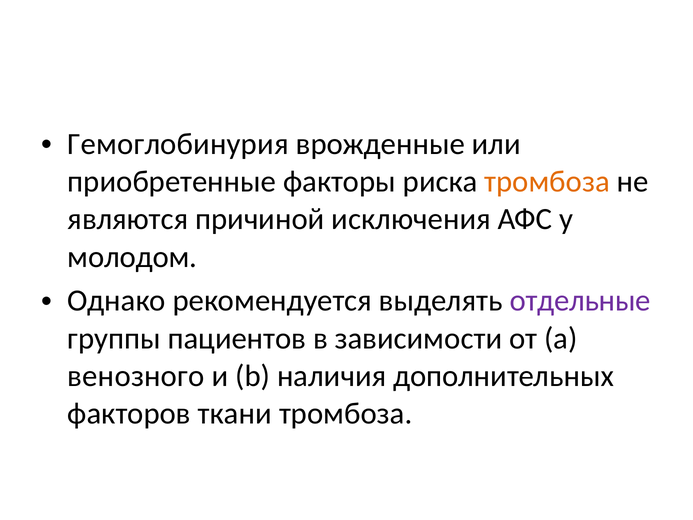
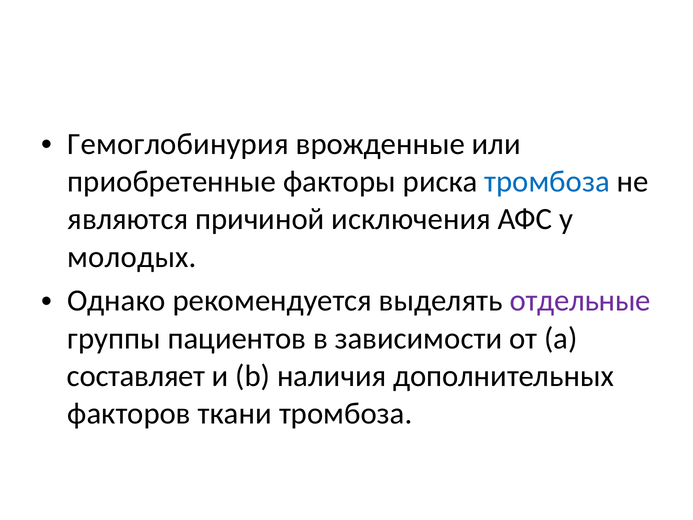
тромбоза colour: orange -> blue (547, 182)
молодом: молодом -> молодых (132, 257)
венозного: венозного -> составляет (136, 376)
